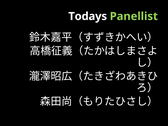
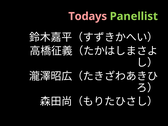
Todays colour: white -> pink (88, 16)
